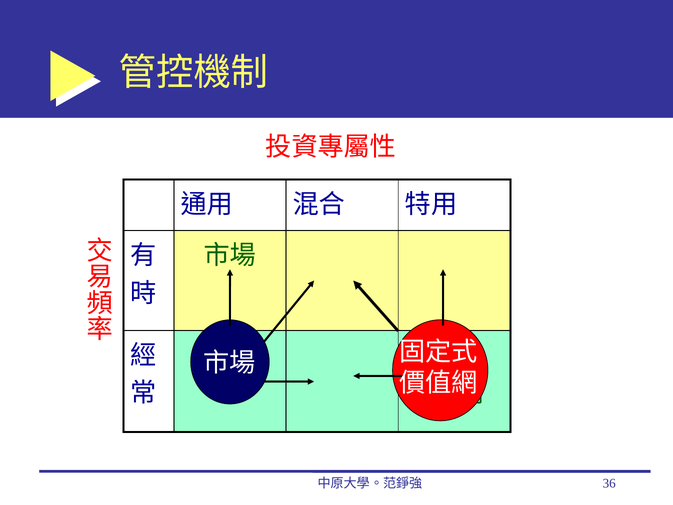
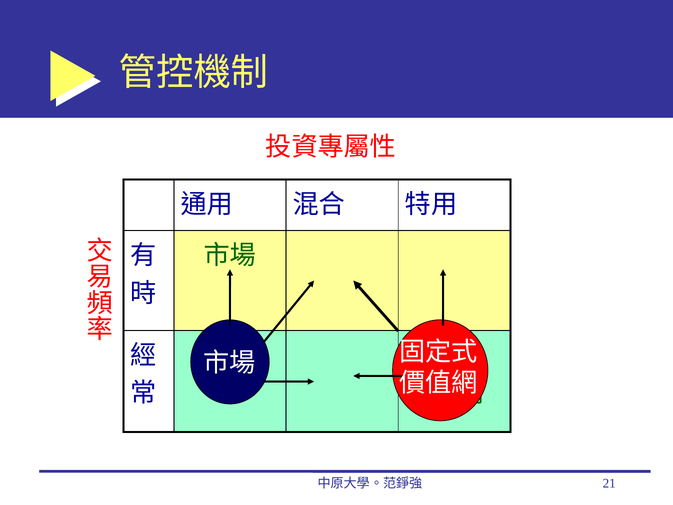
36: 36 -> 21 (609, 483)
